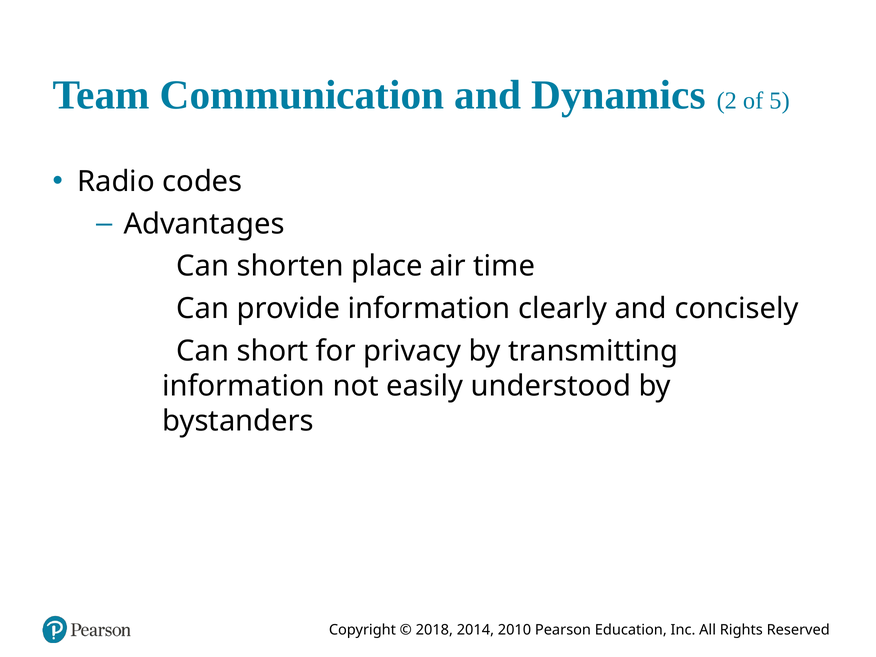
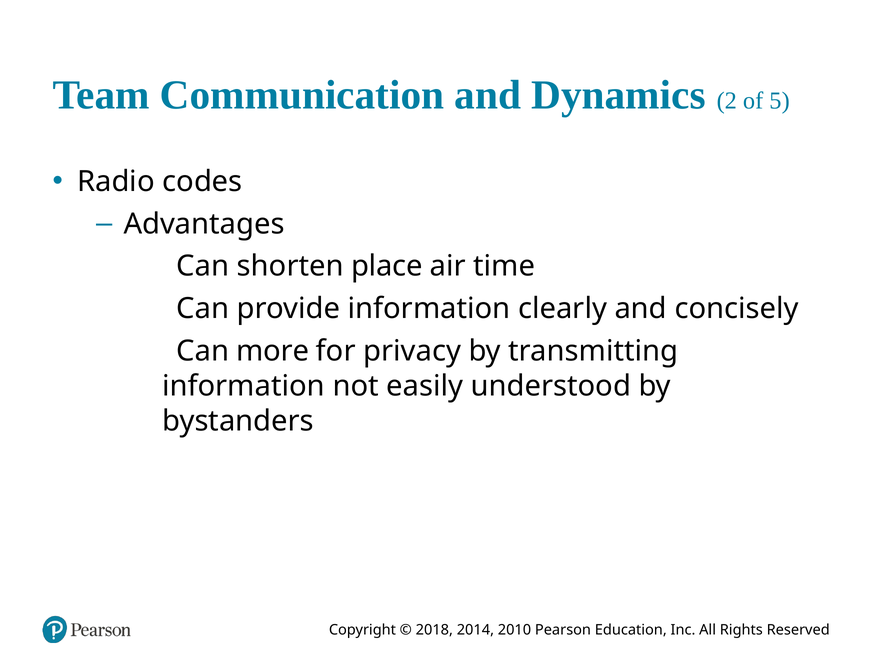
short: short -> more (273, 351)
